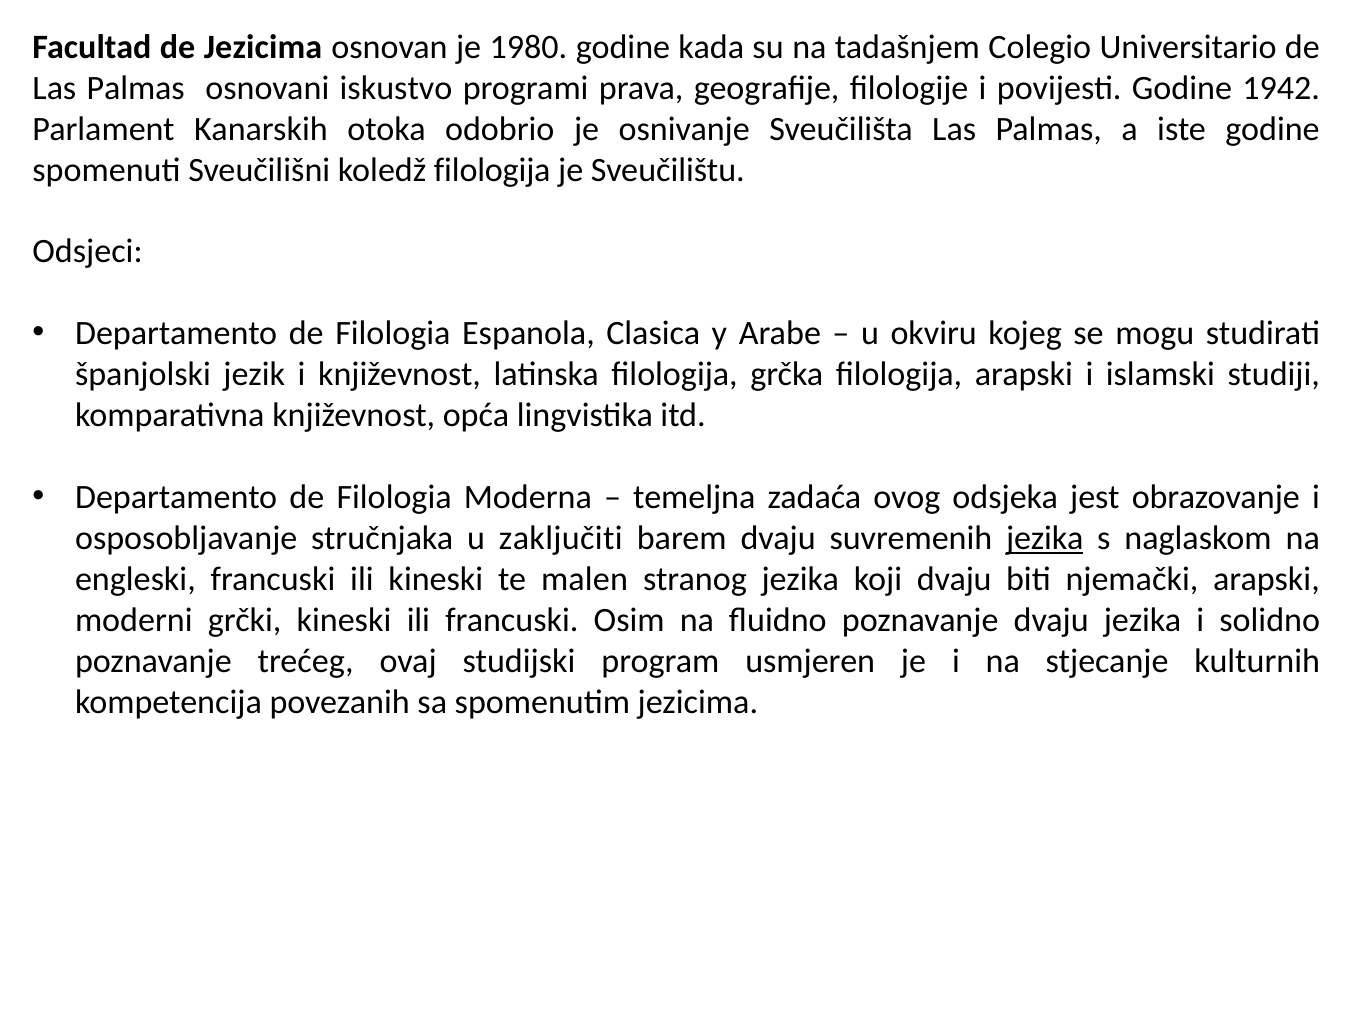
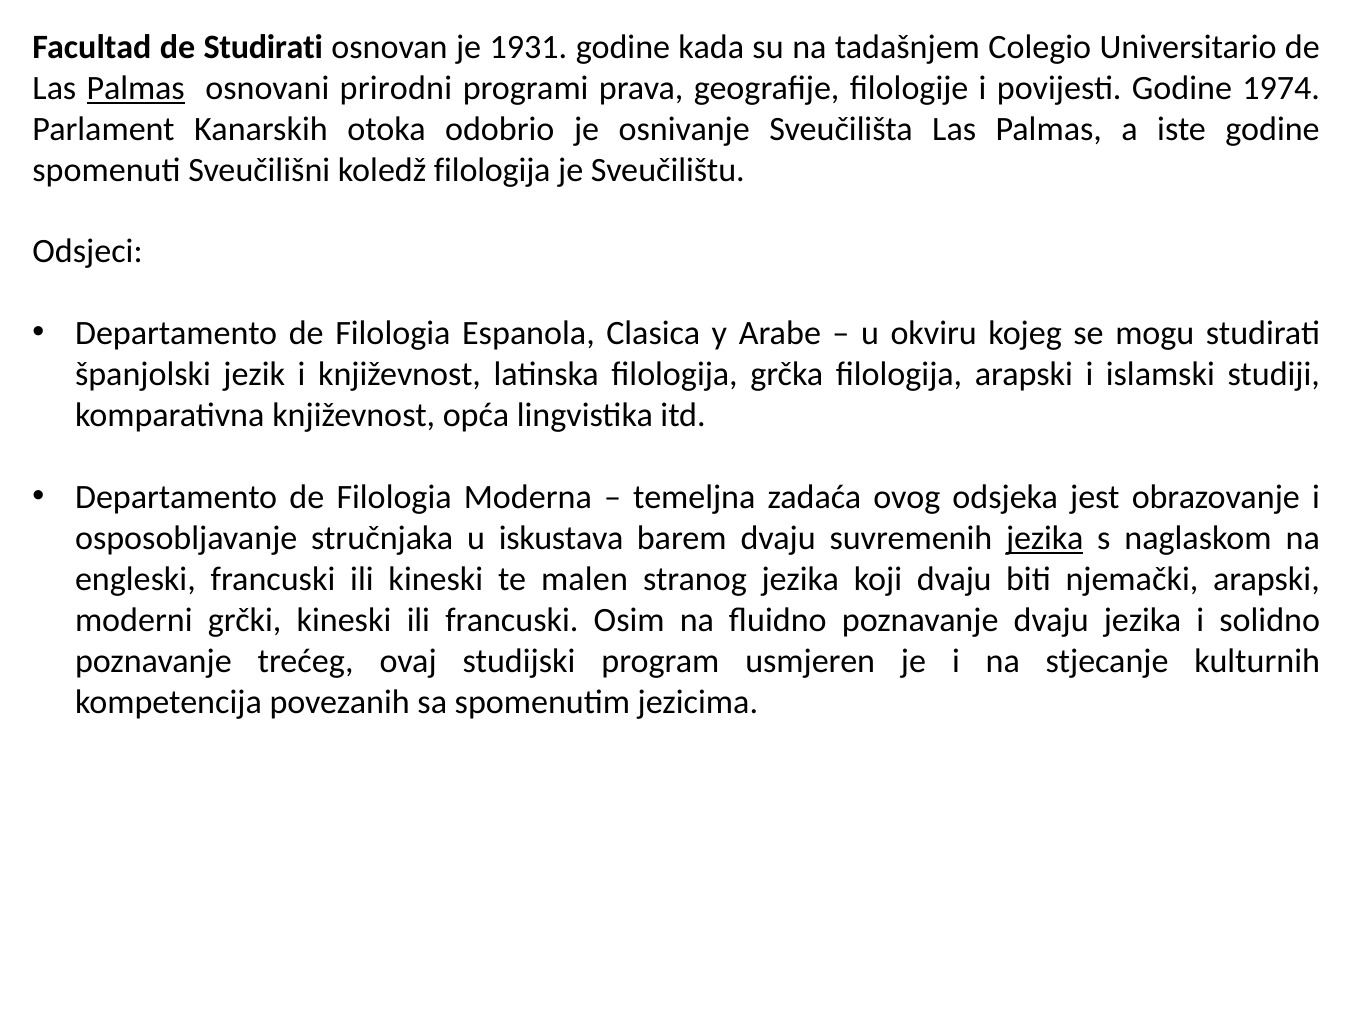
de Jezicima: Jezicima -> Studirati (263, 47)
1980: 1980 -> 1931 (528, 47)
Palmas underline: none -> present (136, 88)
iskustvo: iskustvo -> prirodni (396, 88)
1942: 1942 -> 1974 (1281, 88)
zaključiti: zaključiti -> iskustava (561, 538)
